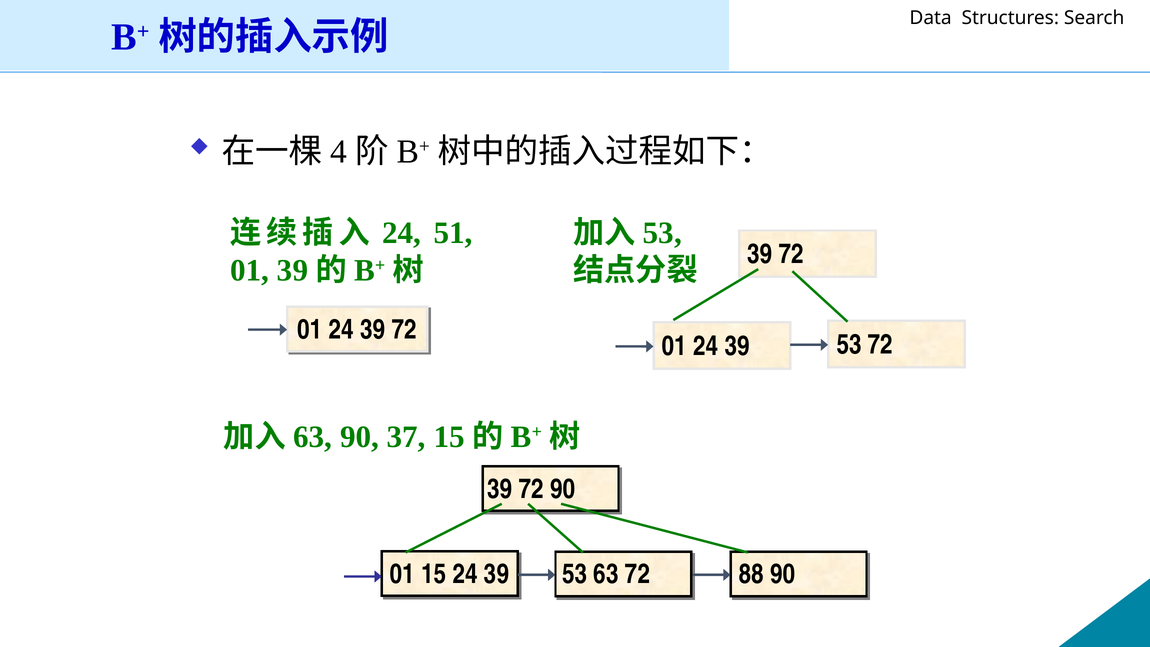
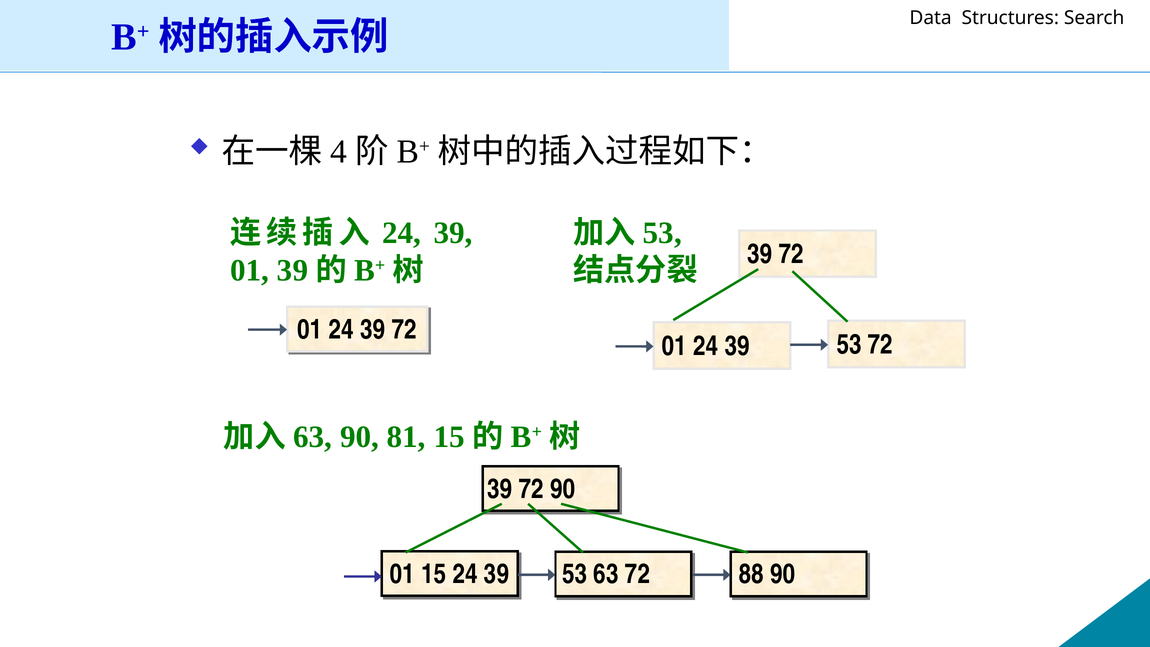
51: 51 -> 39 (453, 233)
37: 37 -> 81 (406, 437)
